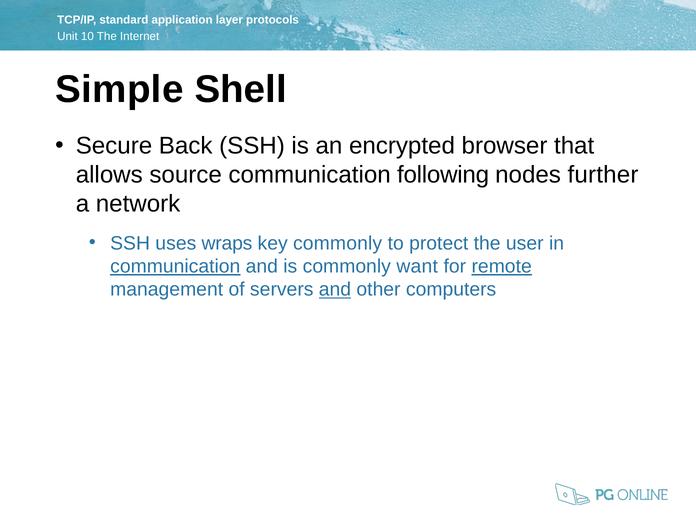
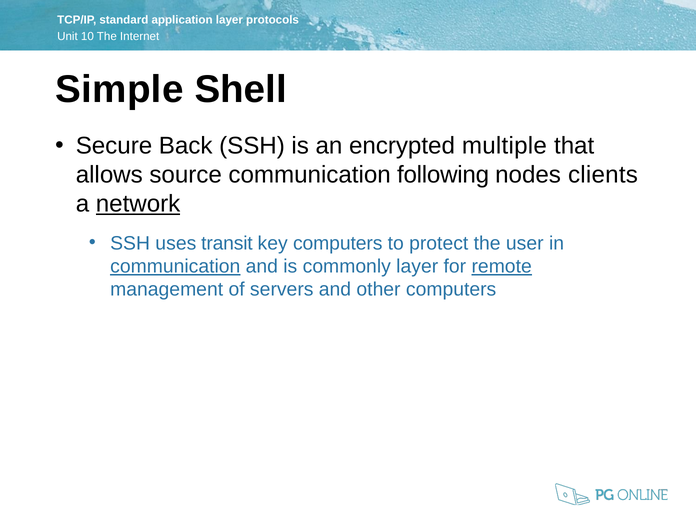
browser: browser -> multiple (504, 146)
further: further -> clients (603, 175)
network underline: none -> present (138, 204)
wraps: wraps -> transit (227, 243)
key commonly: commonly -> computers (338, 243)
commonly want: want -> layer (417, 266)
and underline: present -> none (335, 290)
